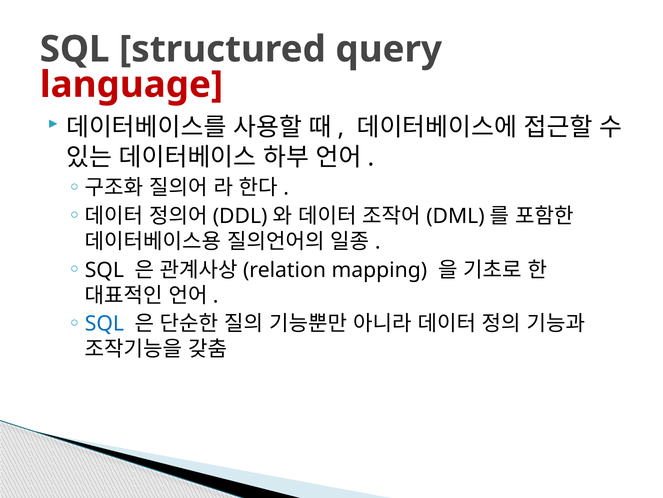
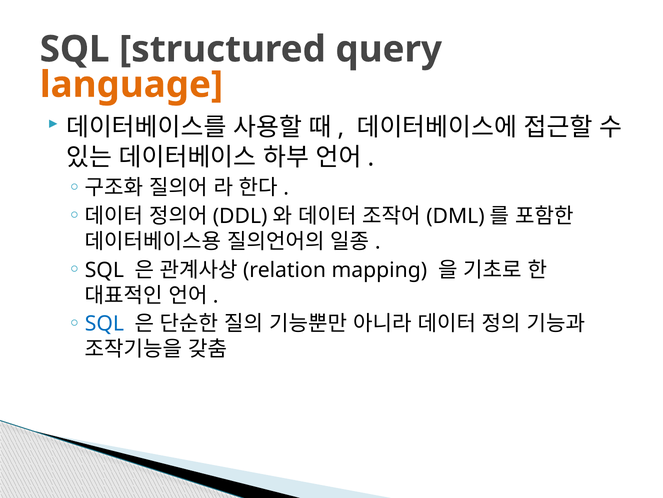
language colour: red -> orange (131, 85)
